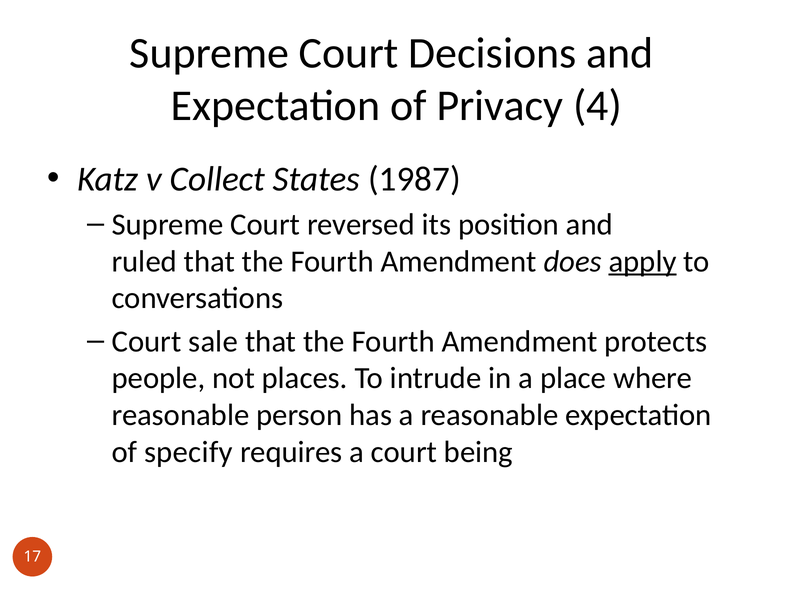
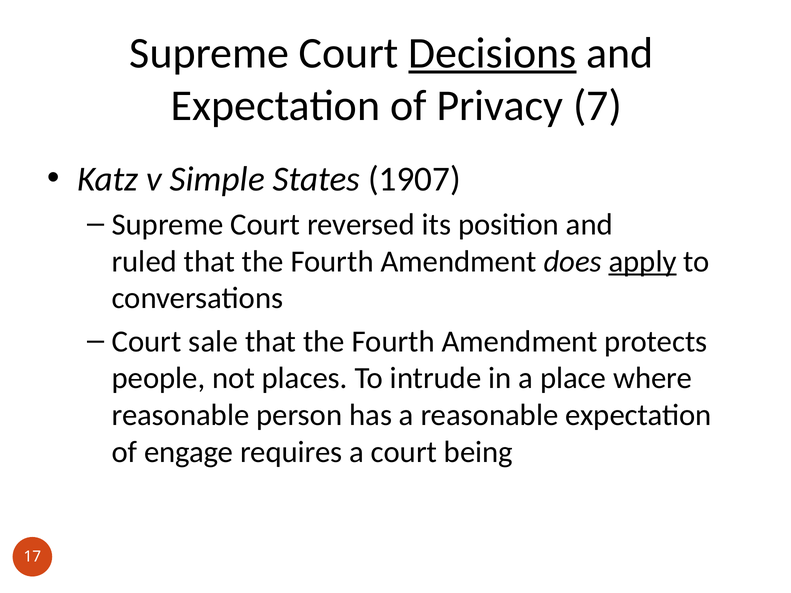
Decisions underline: none -> present (492, 53)
4: 4 -> 7 (597, 106)
Collect: Collect -> Simple (217, 179)
1987: 1987 -> 1907 (414, 179)
specify: specify -> engage (189, 452)
